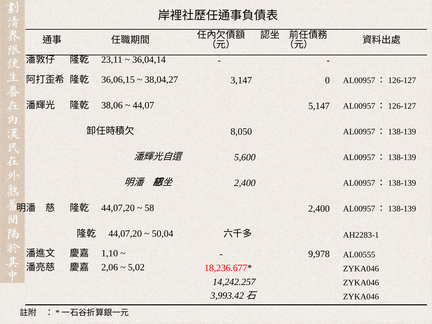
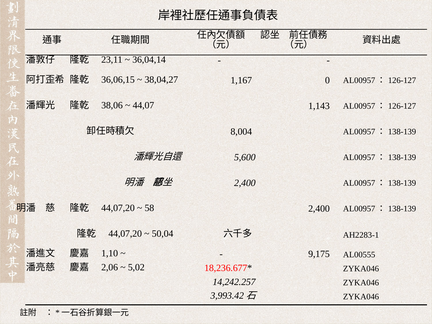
3,147: 3,147 -> 1,167 (241, 80)
5,147: 5,147 -> 1,143 (319, 106)
8,050: 8,050 -> 8,004 (241, 132)
9,978: 9,978 -> 9,175 (319, 254)
